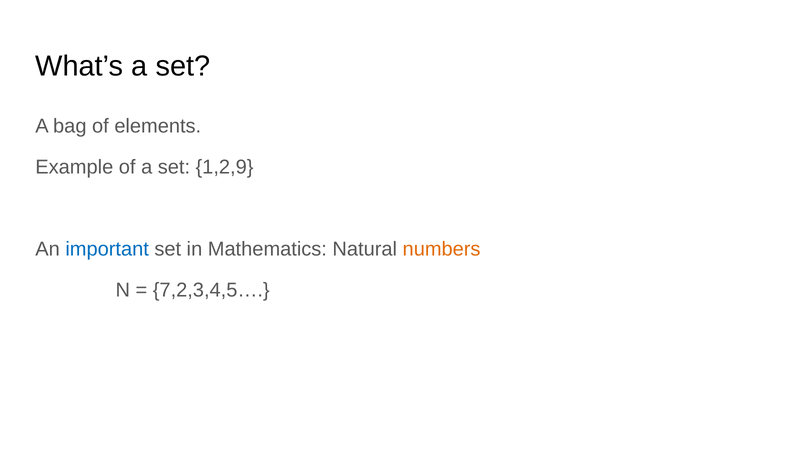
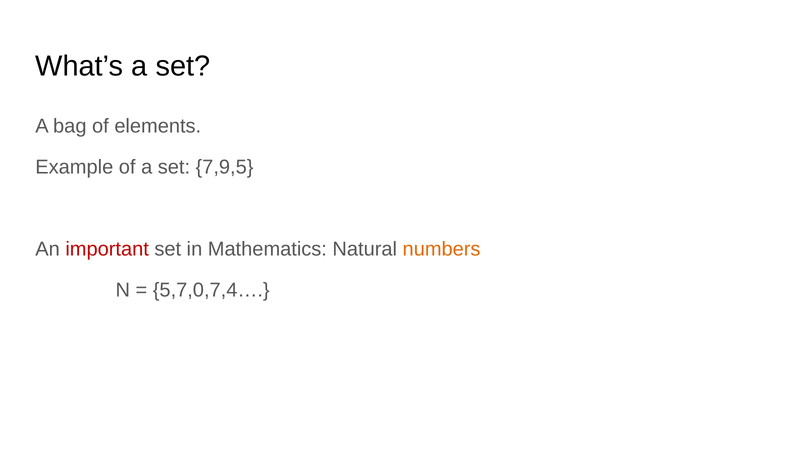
1,2,9: 1,2,9 -> 7,9,5 (225, 167)
important colour: blue -> red (107, 249)
7,2,3,4,5…: 7,2,3,4,5… -> 5,7,0,7,4… (211, 290)
